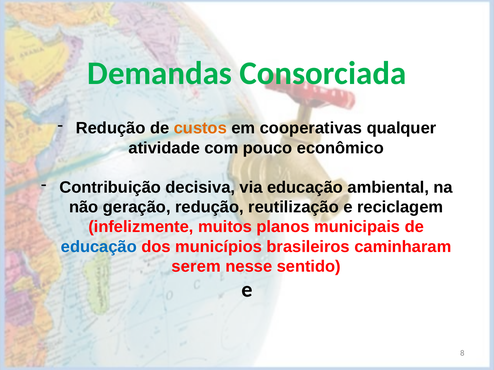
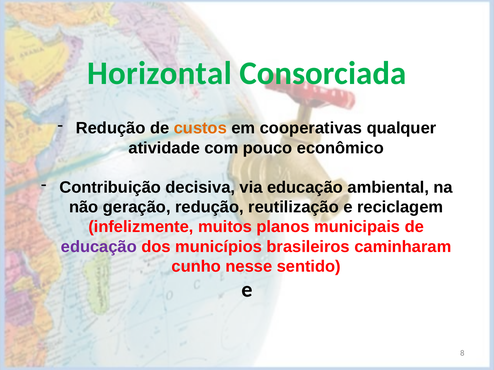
Demandas: Demandas -> Horizontal (160, 74)
educação colour: blue -> purple (99, 247)
serem: serem -> cunho (196, 267)
